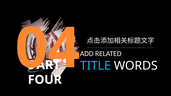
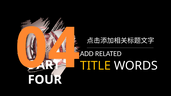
TITLE colour: light blue -> yellow (95, 66)
